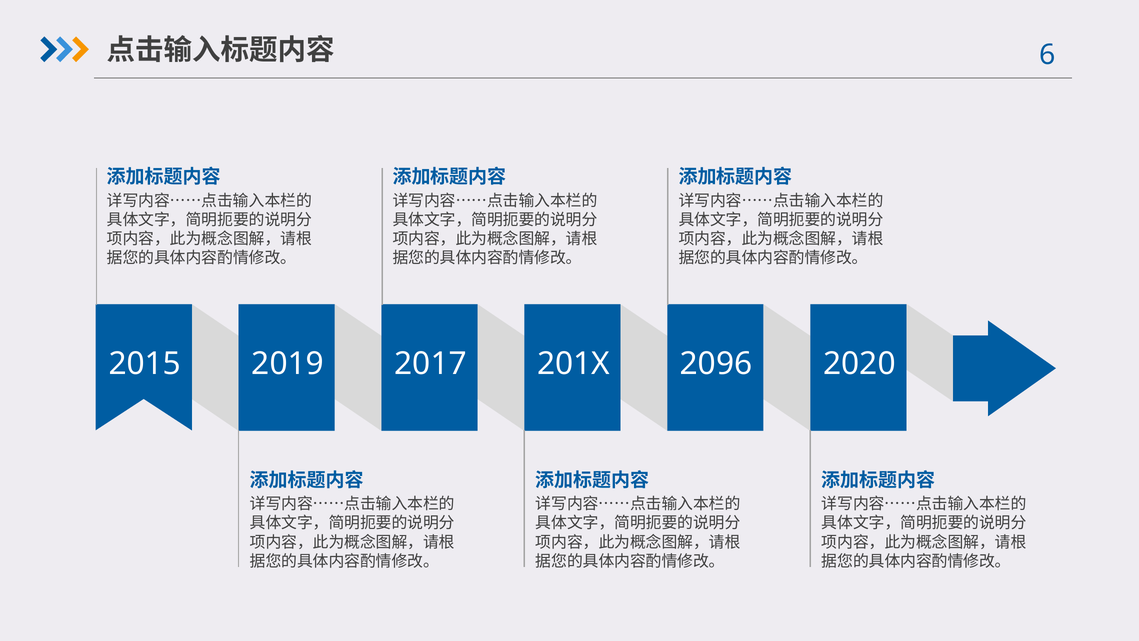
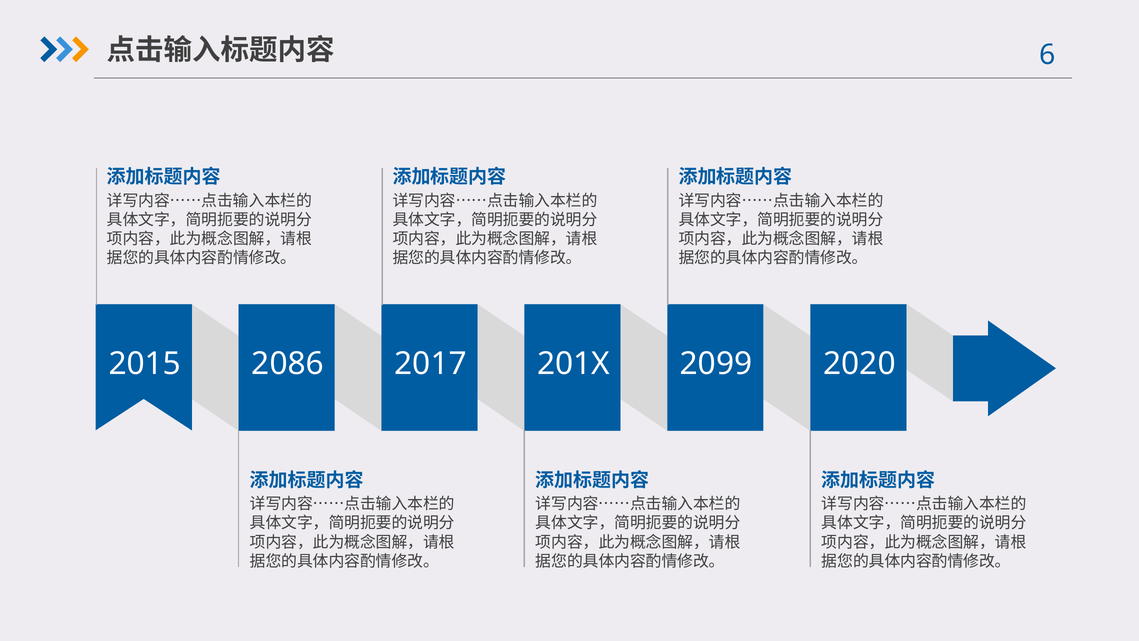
2019: 2019 -> 2086 (288, 364)
2096: 2096 -> 2099 (716, 364)
